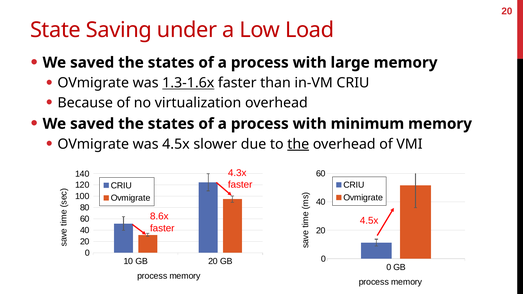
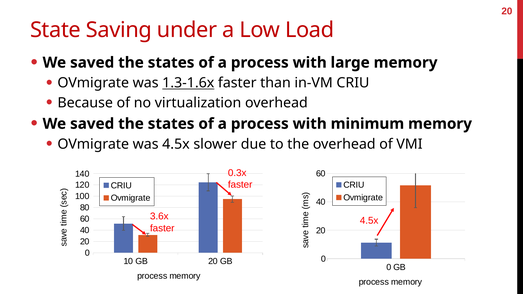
the underline: present -> none (298, 144)
4.3x: 4.3x -> 0.3x (237, 173)
8.6x: 8.6x -> 3.6x (159, 217)
